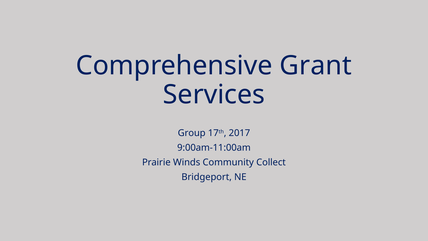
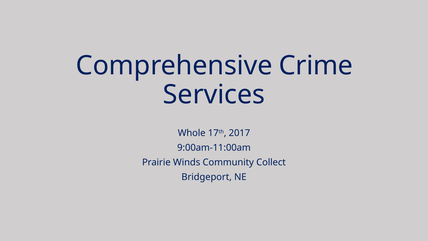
Grant: Grant -> Crime (316, 66)
Group: Group -> Whole (192, 133)
